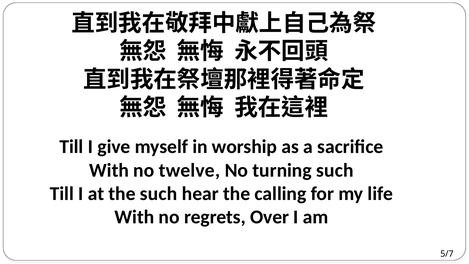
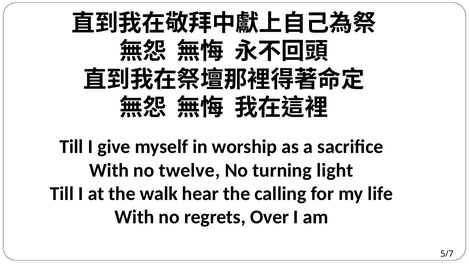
turning such: such -> light (335, 170)
the such: such -> walk (159, 194)
